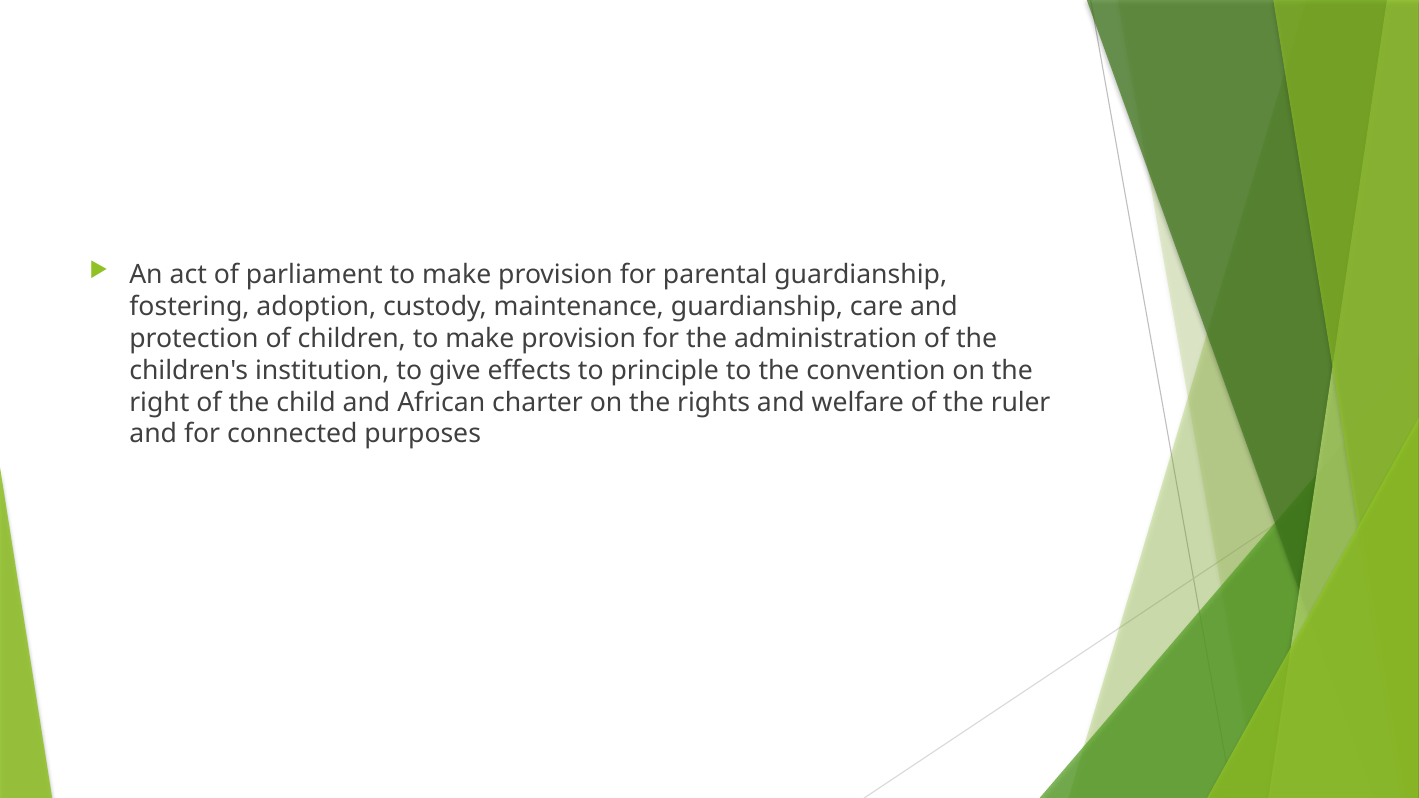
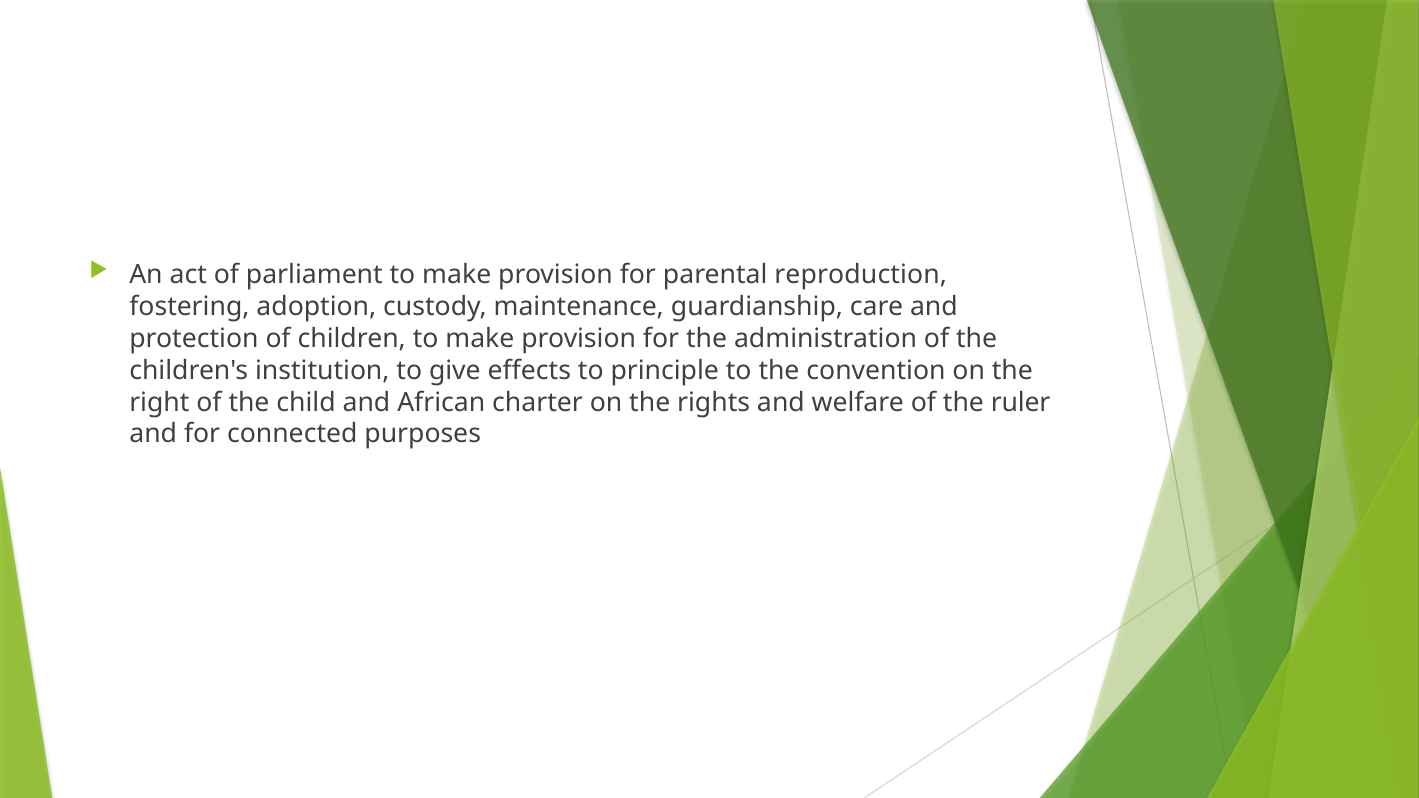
parental guardianship: guardianship -> reproduction (861, 275)
